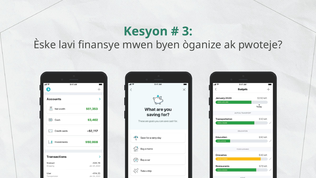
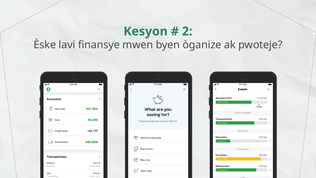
3: 3 -> 2 (187, 31)
